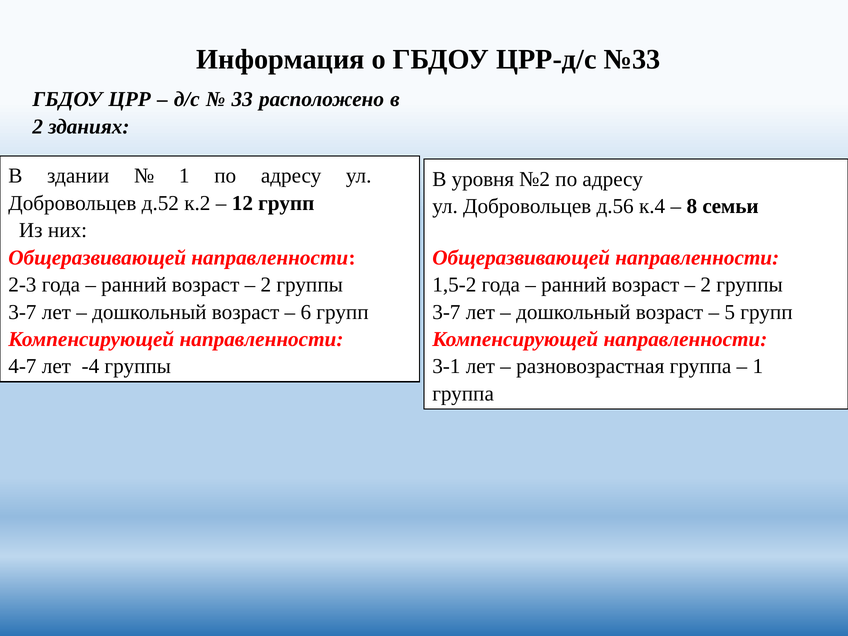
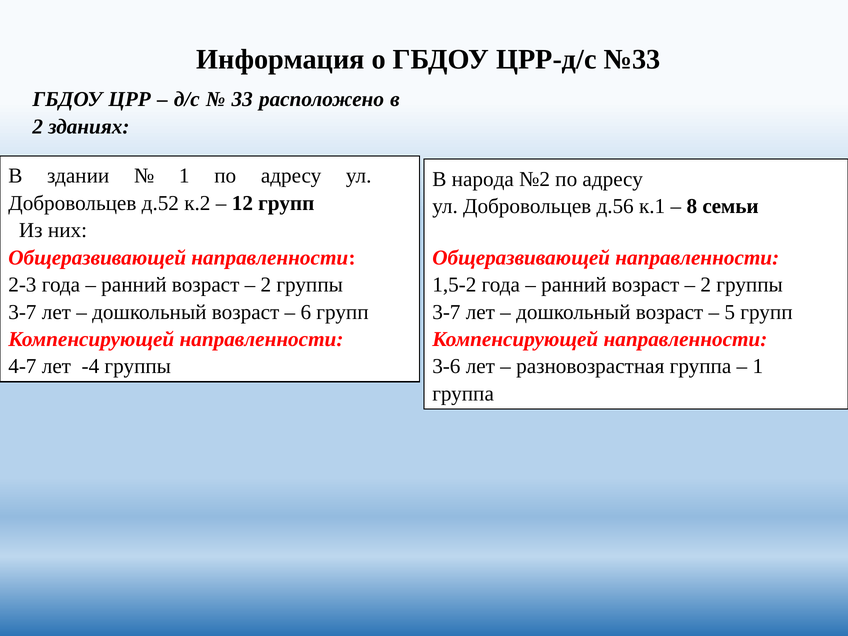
уровня: уровня -> народа (483, 179)
к.4: к.4 -> к.1 (652, 206)
3-1: 3-1 -> 3-6 (446, 366)
